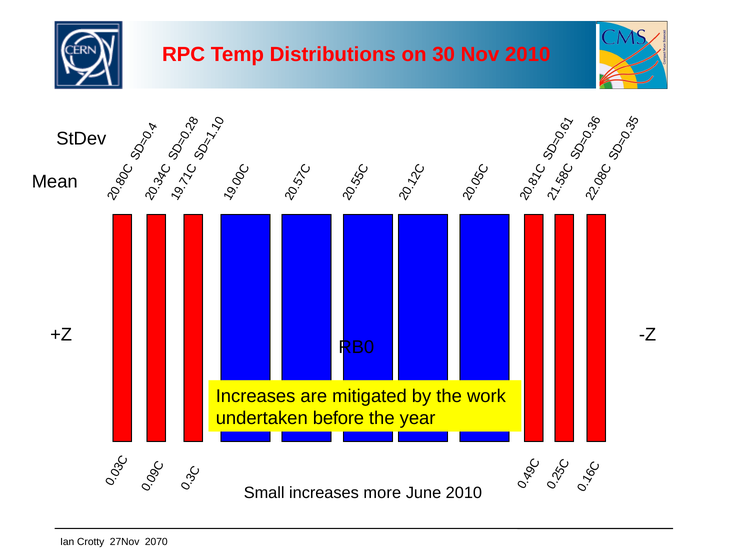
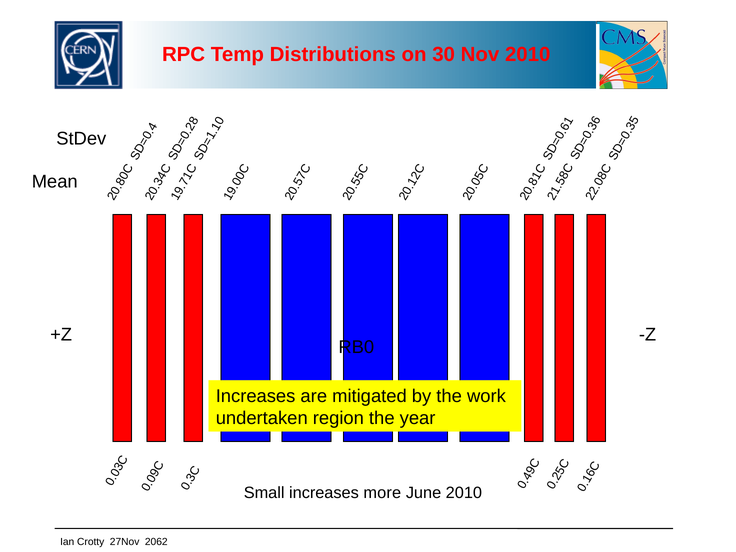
before: before -> region (338, 418)
2070: 2070 -> 2062 (156, 542)
